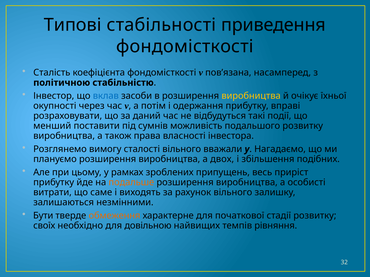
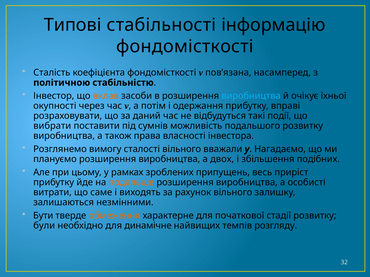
приведення: приведення -> інформацію (273, 25)
вклав colour: blue -> orange (106, 96)
виробництва colour: yellow -> light blue (251, 96)
менший: менший -> вибрати (52, 126)
своїх: своїх -> були (44, 226)
довільною: довільною -> динамічне (148, 226)
рівняння: рівняння -> розгляду (276, 226)
